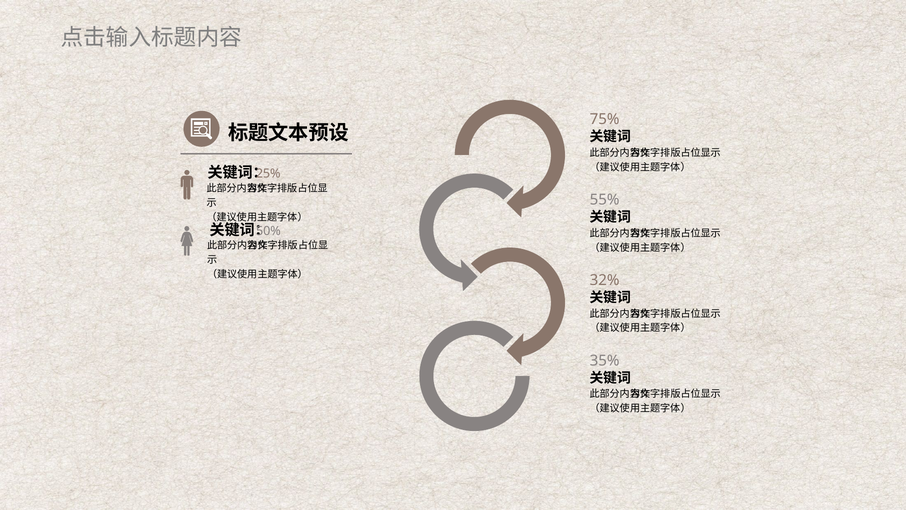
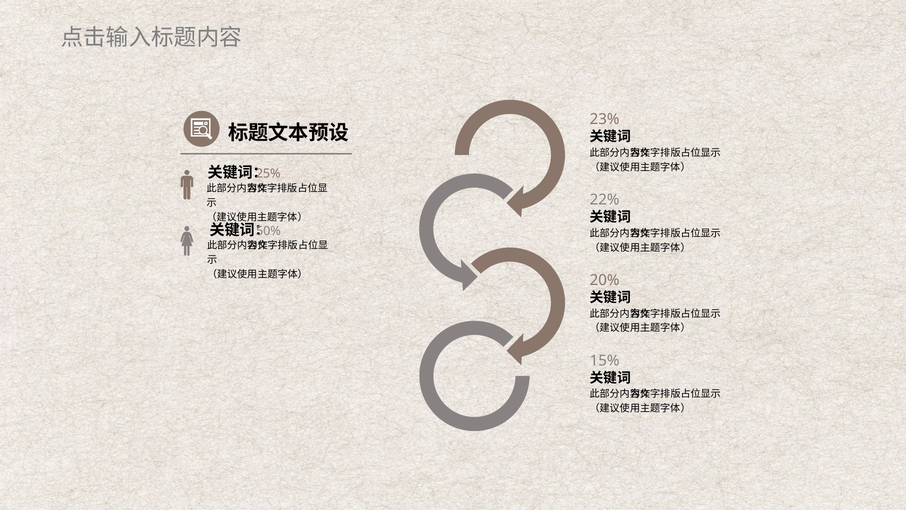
75%: 75% -> 23% (605, 119)
55%: 55% -> 22% (605, 200)
32%: 32% -> 20% (605, 280)
35%: 35% -> 15% (605, 360)
